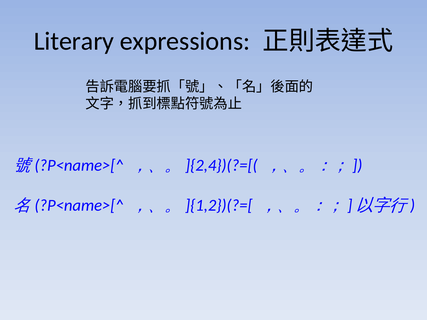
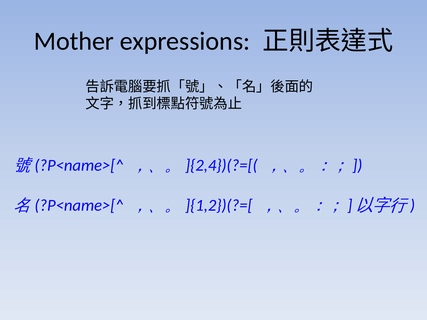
Literary: Literary -> Mother (74, 41)
